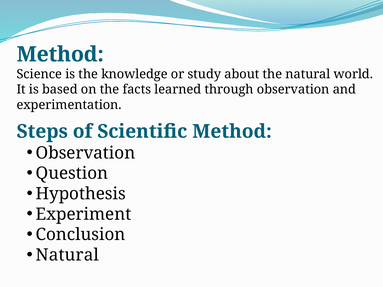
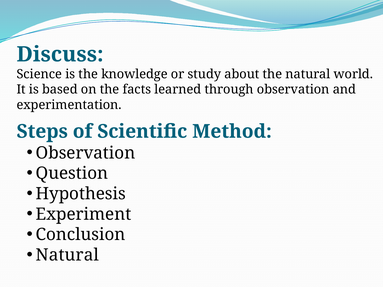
Method: Method -> Discuss (60, 54)
